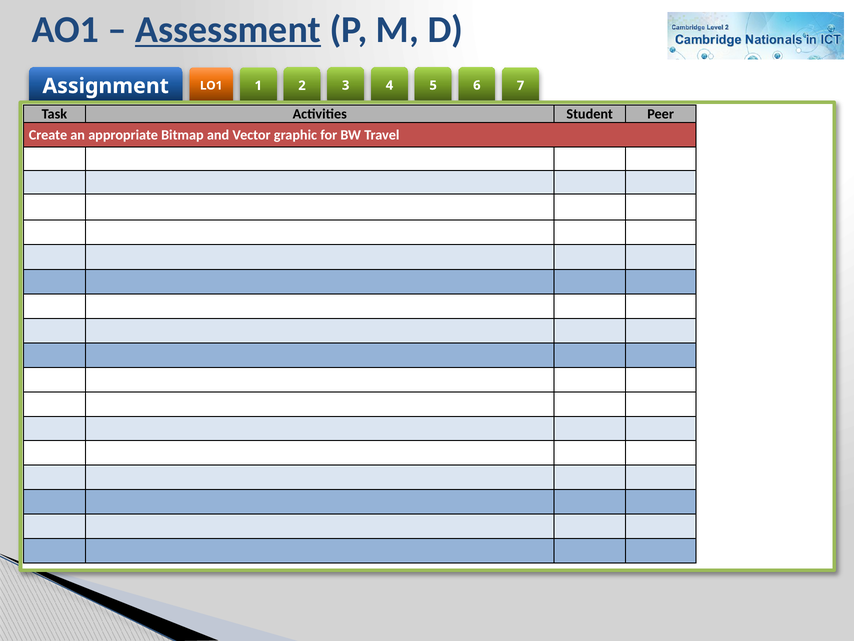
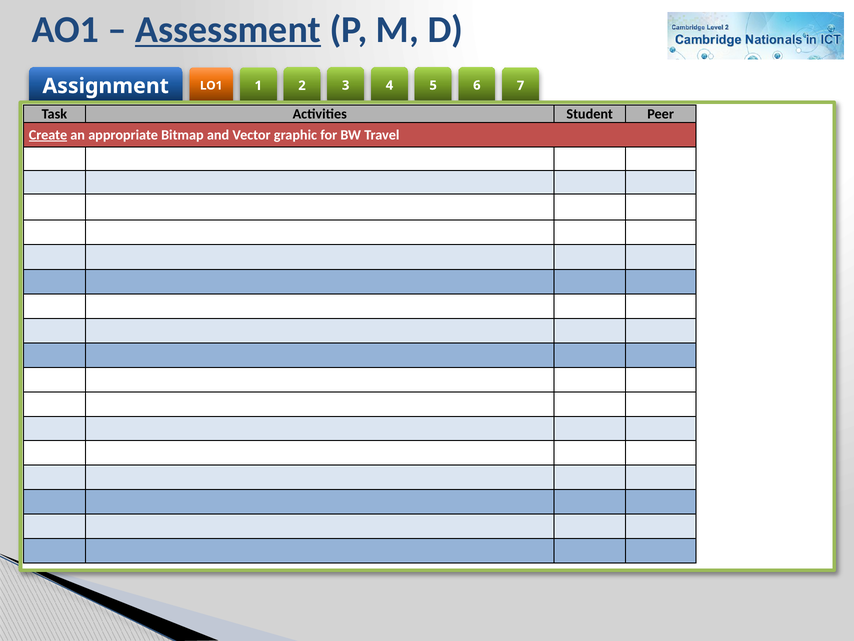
Create underline: none -> present (48, 135)
